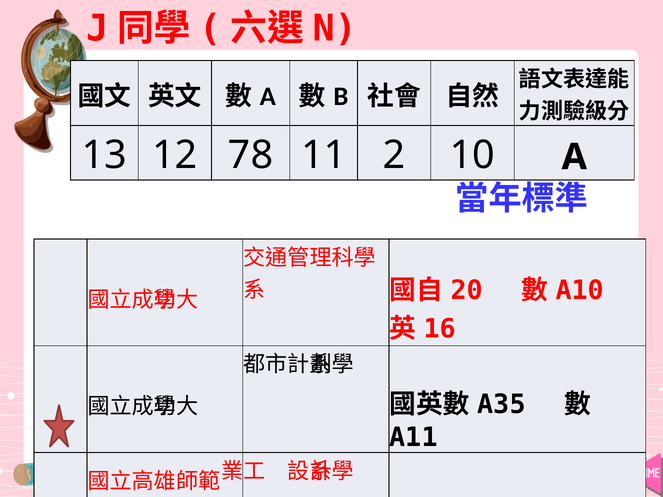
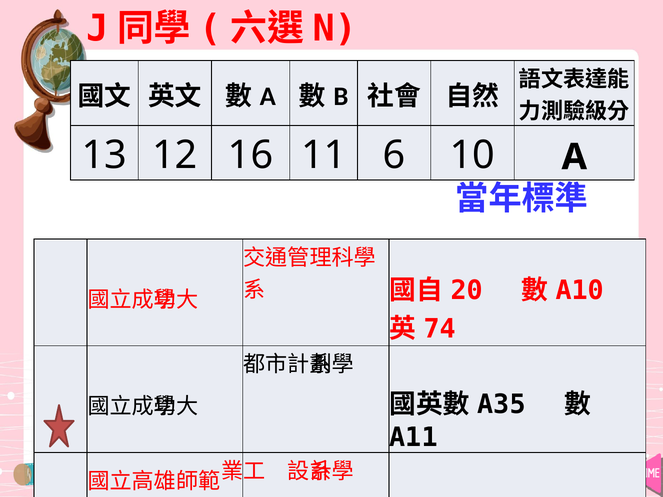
78: 78 -> 16 (251, 155)
2: 2 -> 6 (394, 155)
16: 16 -> 74 (440, 329)
